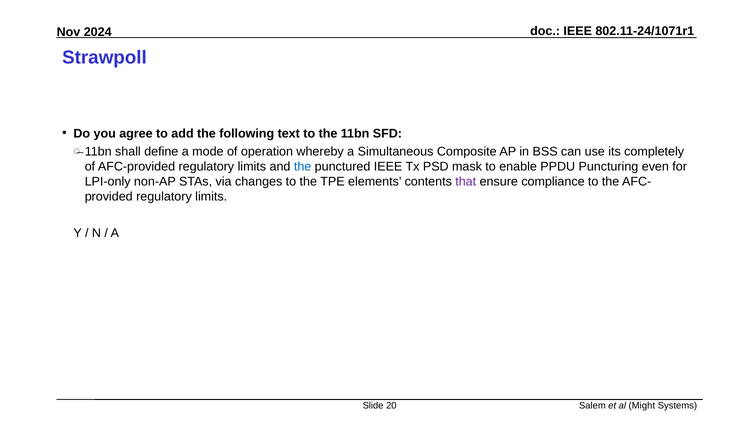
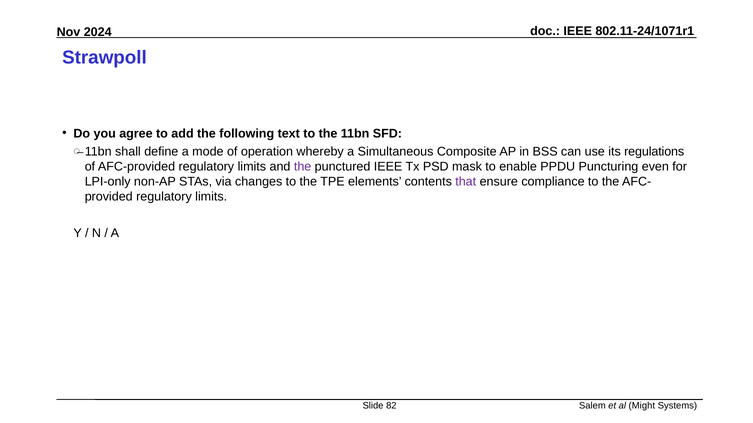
completely: completely -> regulations (654, 152)
the colour: blue -> purple (303, 167)
20: 20 -> 82 (391, 406)
